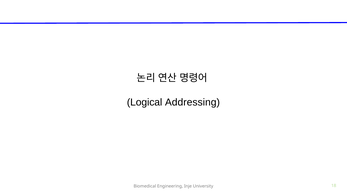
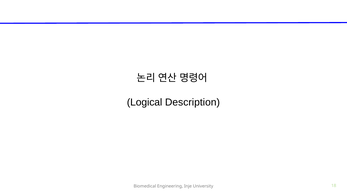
Addressing: Addressing -> Description (192, 102)
